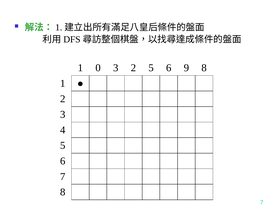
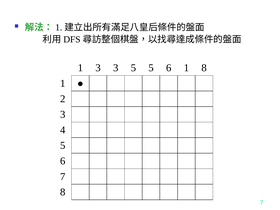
1 0: 0 -> 3 (98, 68)
3 2: 2 -> 5 (133, 68)
6 9: 9 -> 1 (186, 68)
